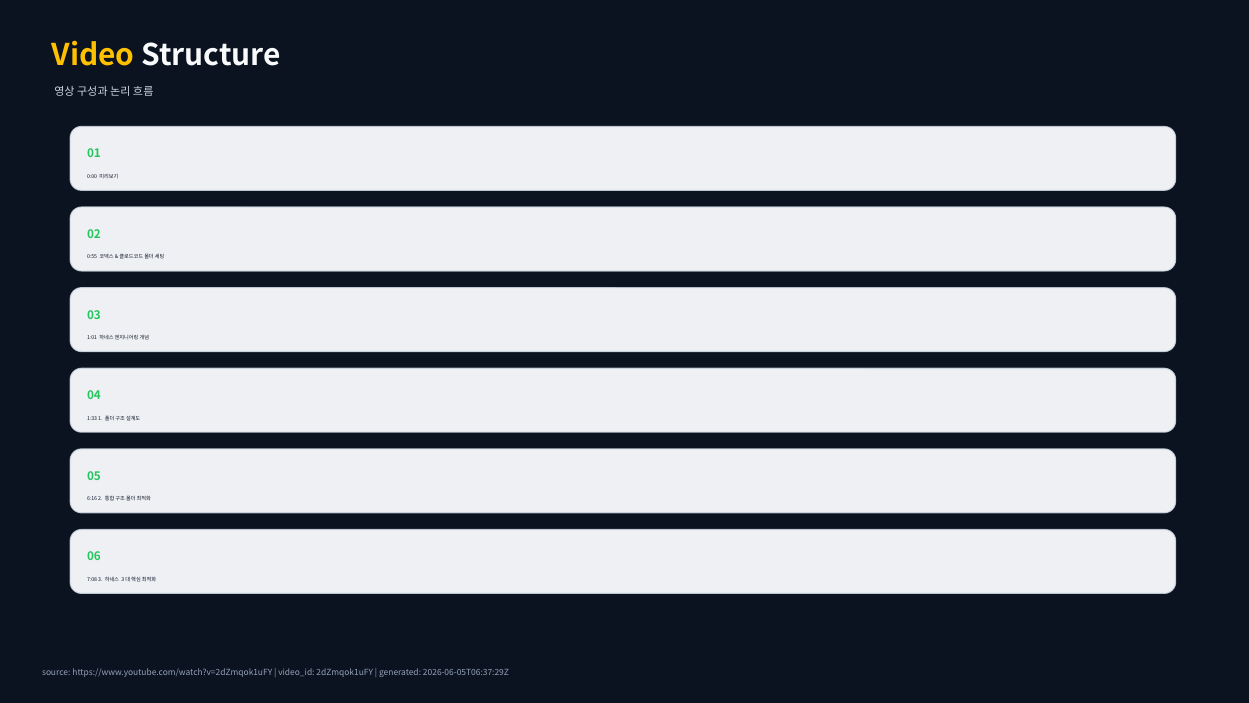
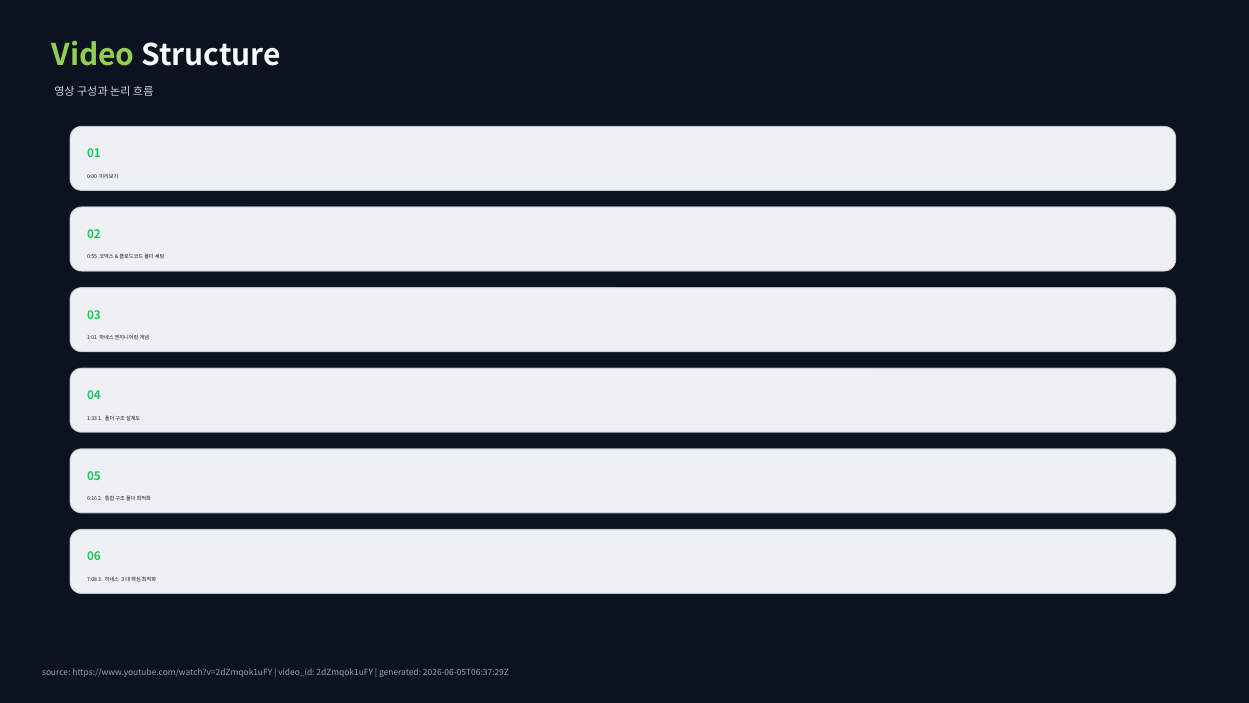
Video colour: yellow -> light green (93, 56)
